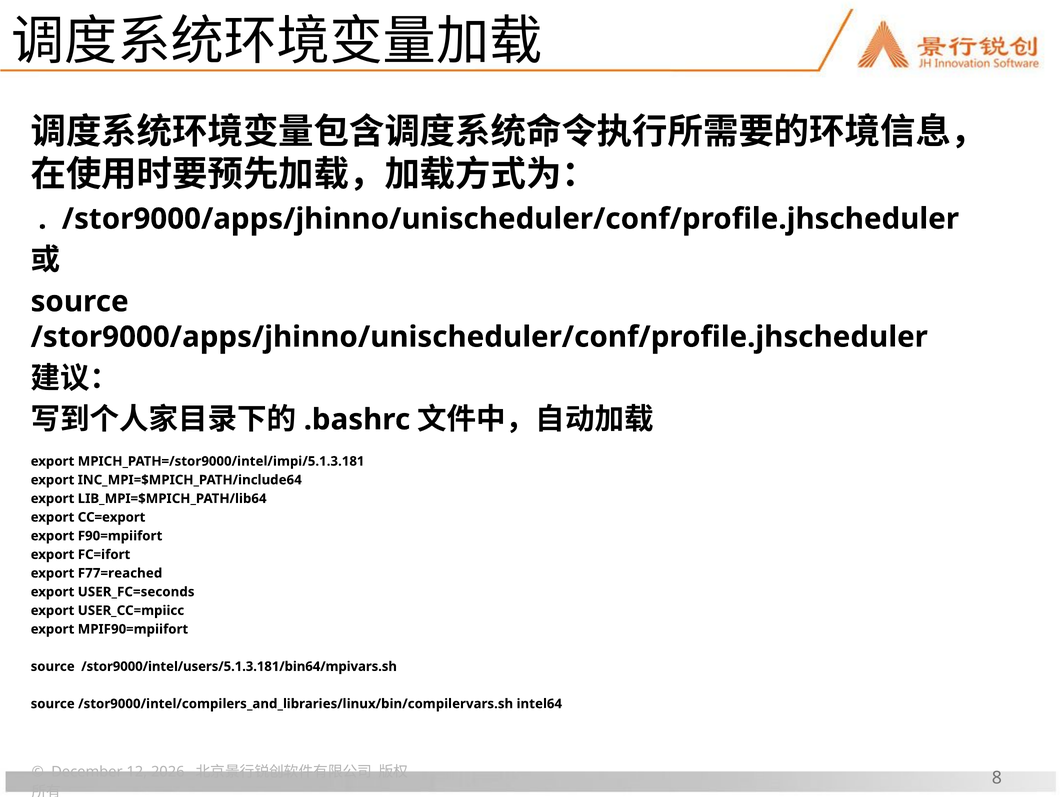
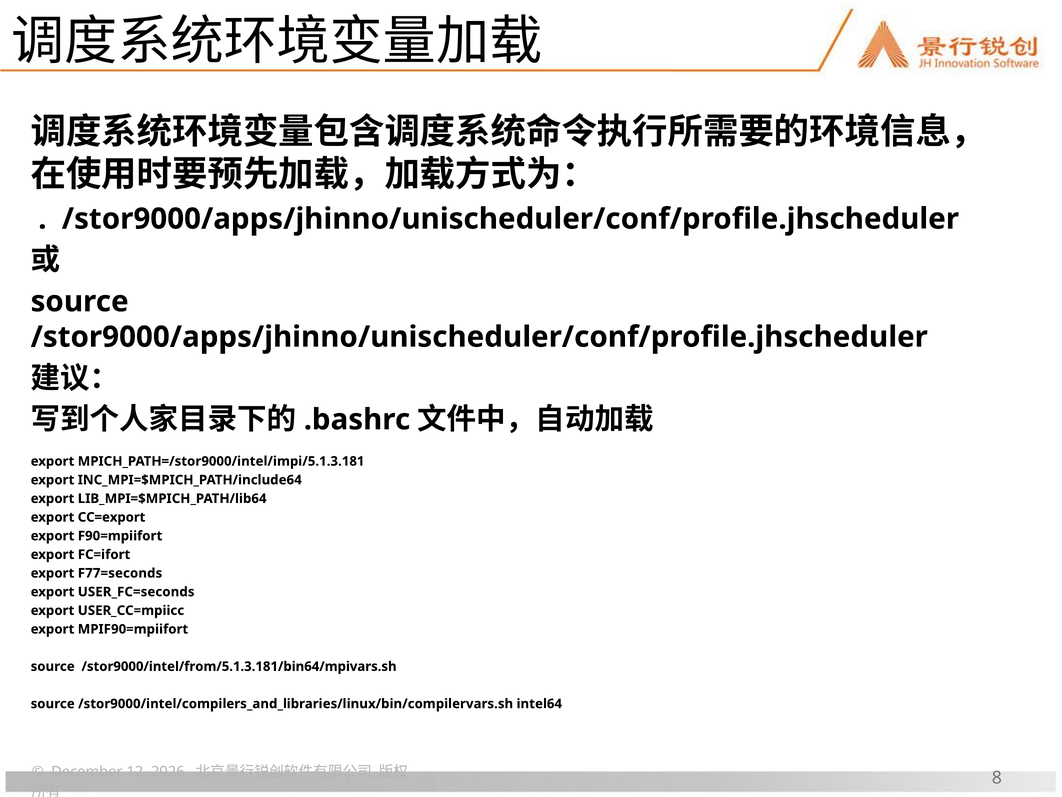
F77=reached: F77=reached -> F77=seconds (120, 573)
/stor9000/intel/users/5.1.3.181/bin64/mpivars.sh: /stor9000/intel/users/5.1.3.181/bin64/mpivars.sh -> /stor9000/intel/from/5.1.3.181/bin64/mpivars.sh (239, 666)
